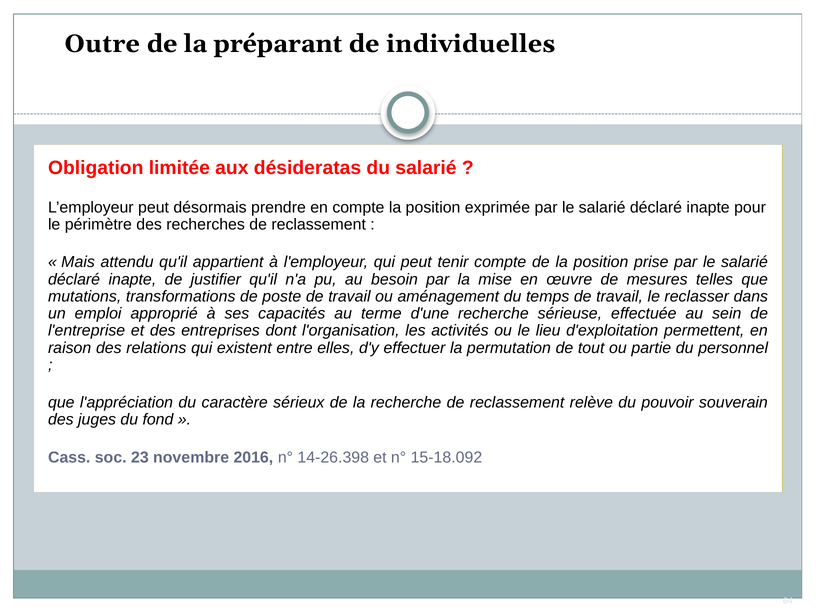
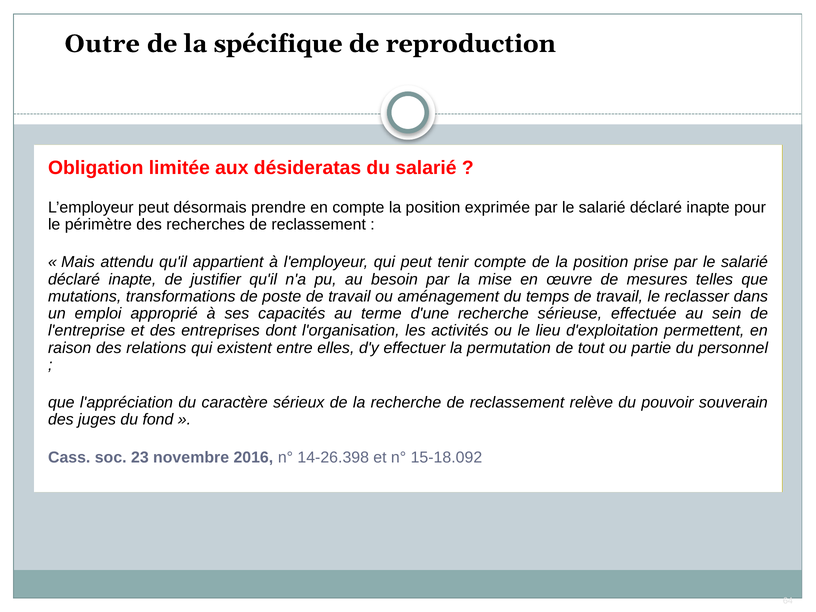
préparant: préparant -> spécifique (278, 44)
individuelles: individuelles -> reproduction (471, 44)
